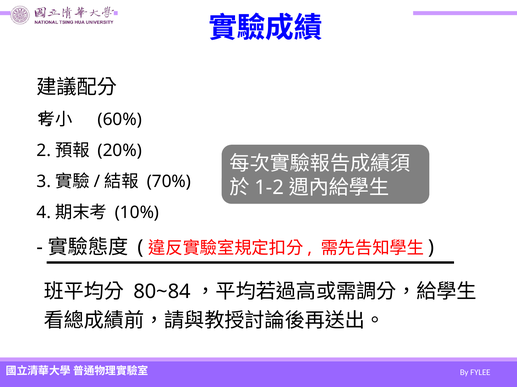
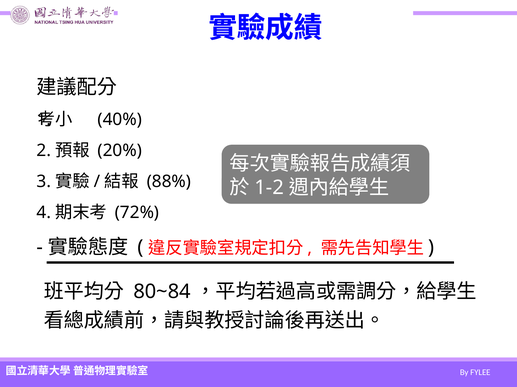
60%: 60% -> 40% (120, 120)
70%: 70% -> 88% (169, 182)
10%: 10% -> 72% (137, 213)
